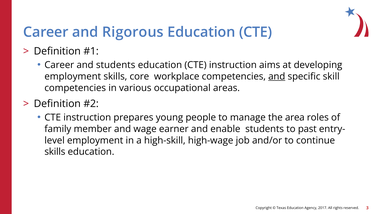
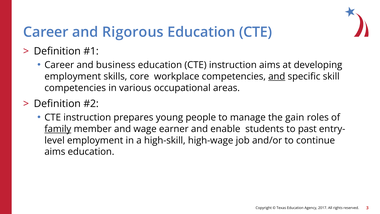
and students: students -> business (116, 65)
area: area -> gain (295, 117)
family underline: none -> present (58, 129)
skills: skills -> aims (55, 152)
